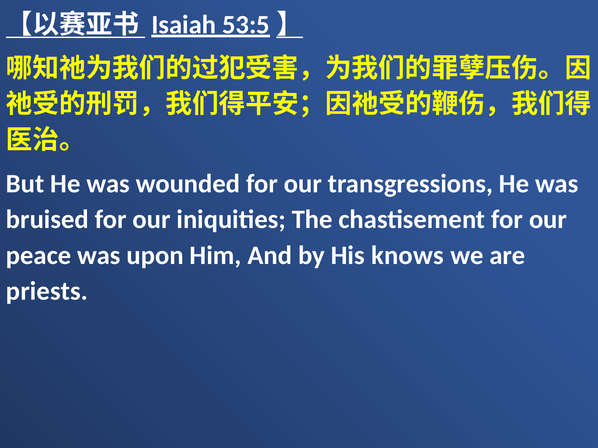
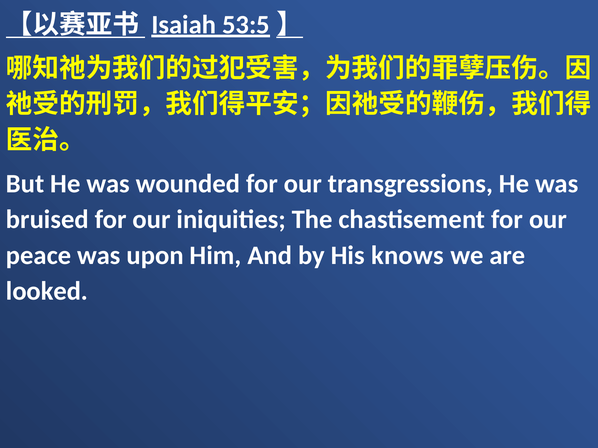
priests: priests -> looked (47, 291)
